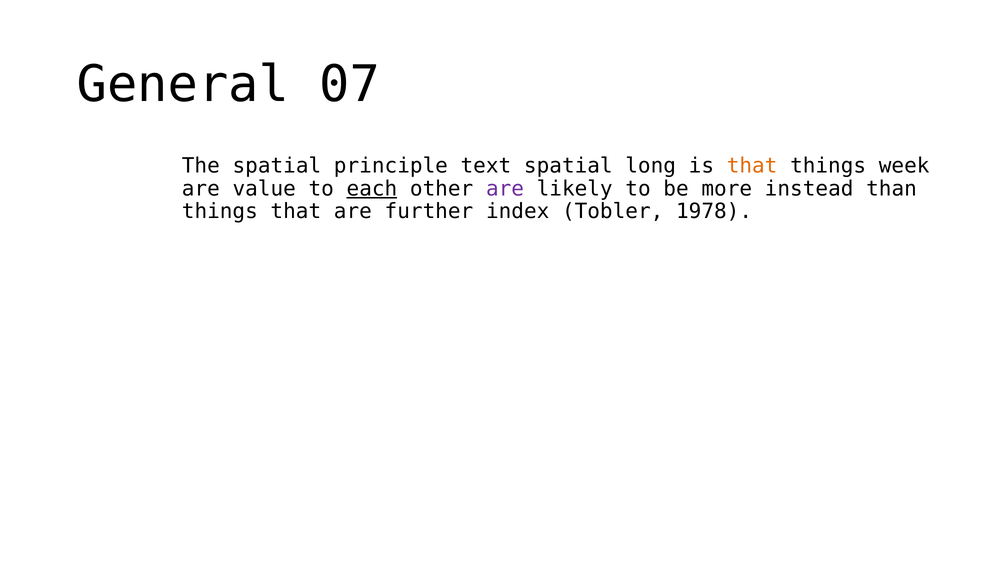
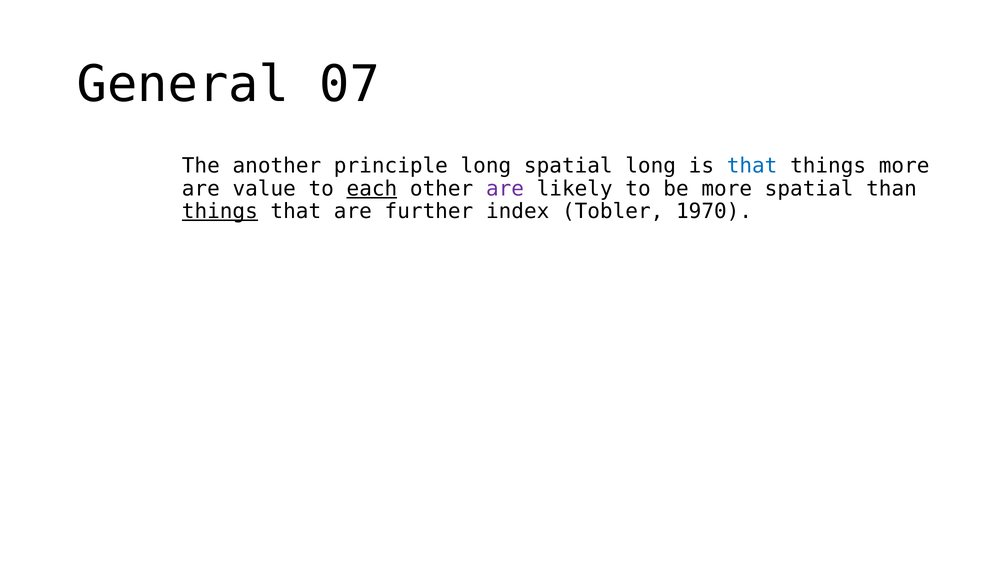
The spatial: spatial -> another (277, 166)
principle text: text -> long (486, 166)
that colour: orange -> blue (752, 166)
things week: week -> more (904, 166)
more instead: instead -> spatial (809, 189)
things underline: none -> present (220, 211)
1978: 1978 -> 1970 (714, 211)
